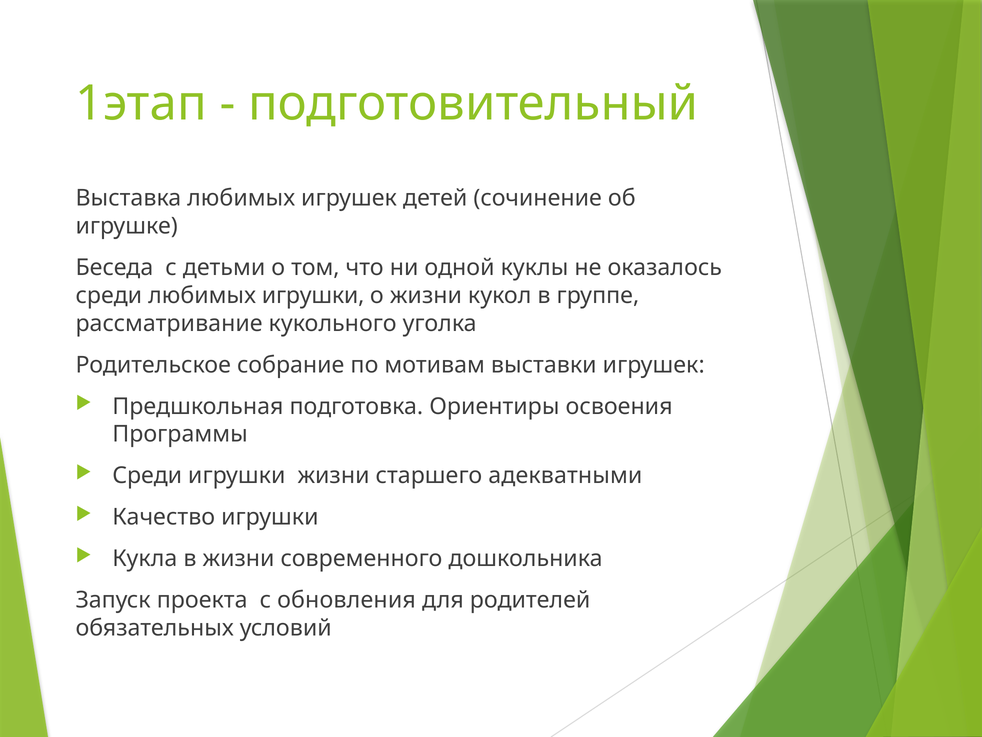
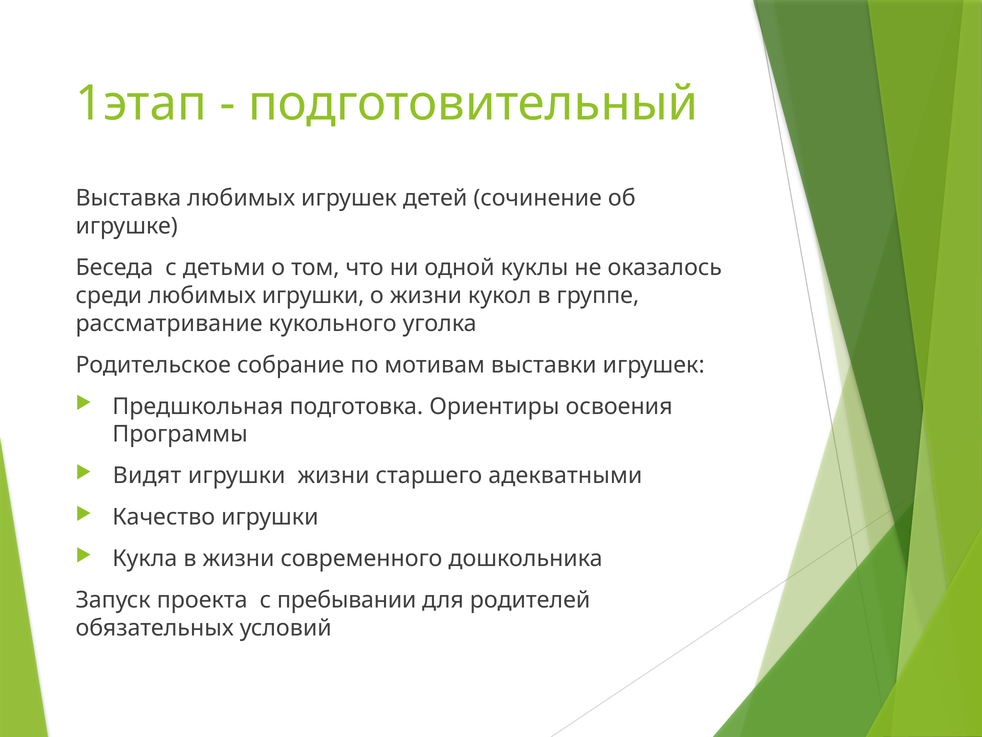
Среди: Среди -> Видят (147, 475)
обновления: обновления -> пребывании (347, 600)
